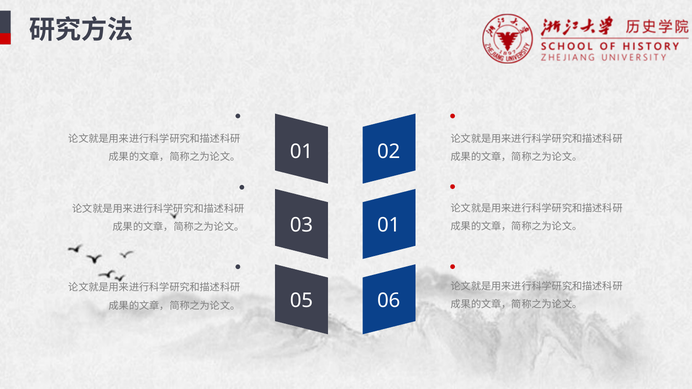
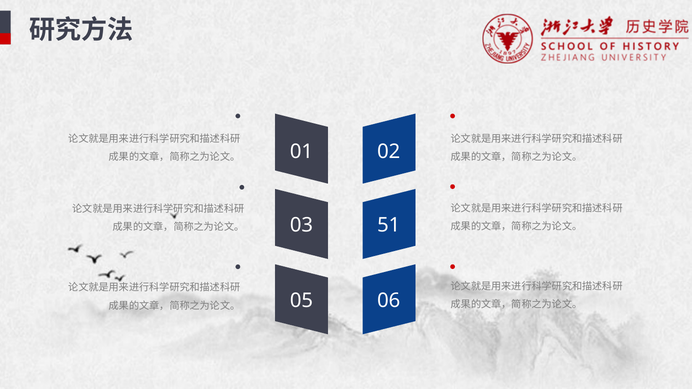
03 01: 01 -> 51 (389, 225)
